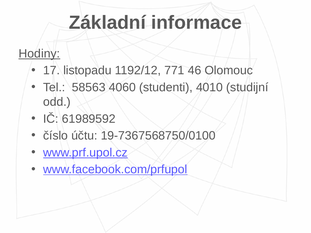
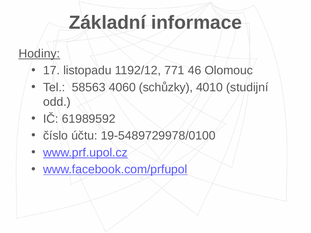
studenti: studenti -> schůzky (166, 87)
19-7367568750/0100: 19-7367568750/0100 -> 19-5489729978/0100 (158, 136)
